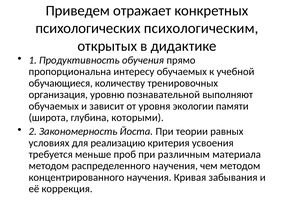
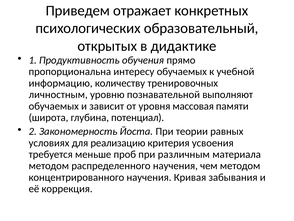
психологическим: психологическим -> образовательный (201, 28)
обучающиеся: обучающиеся -> информацию (61, 83)
организация: организация -> личностным (58, 94)
экологии: экологии -> массовая (193, 106)
которыми: которыми -> потенциал (138, 117)
